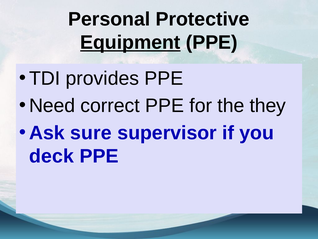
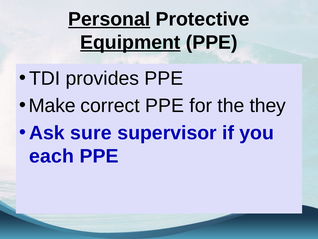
Personal underline: none -> present (109, 19)
Need: Need -> Make (52, 105)
deck: deck -> each (52, 156)
